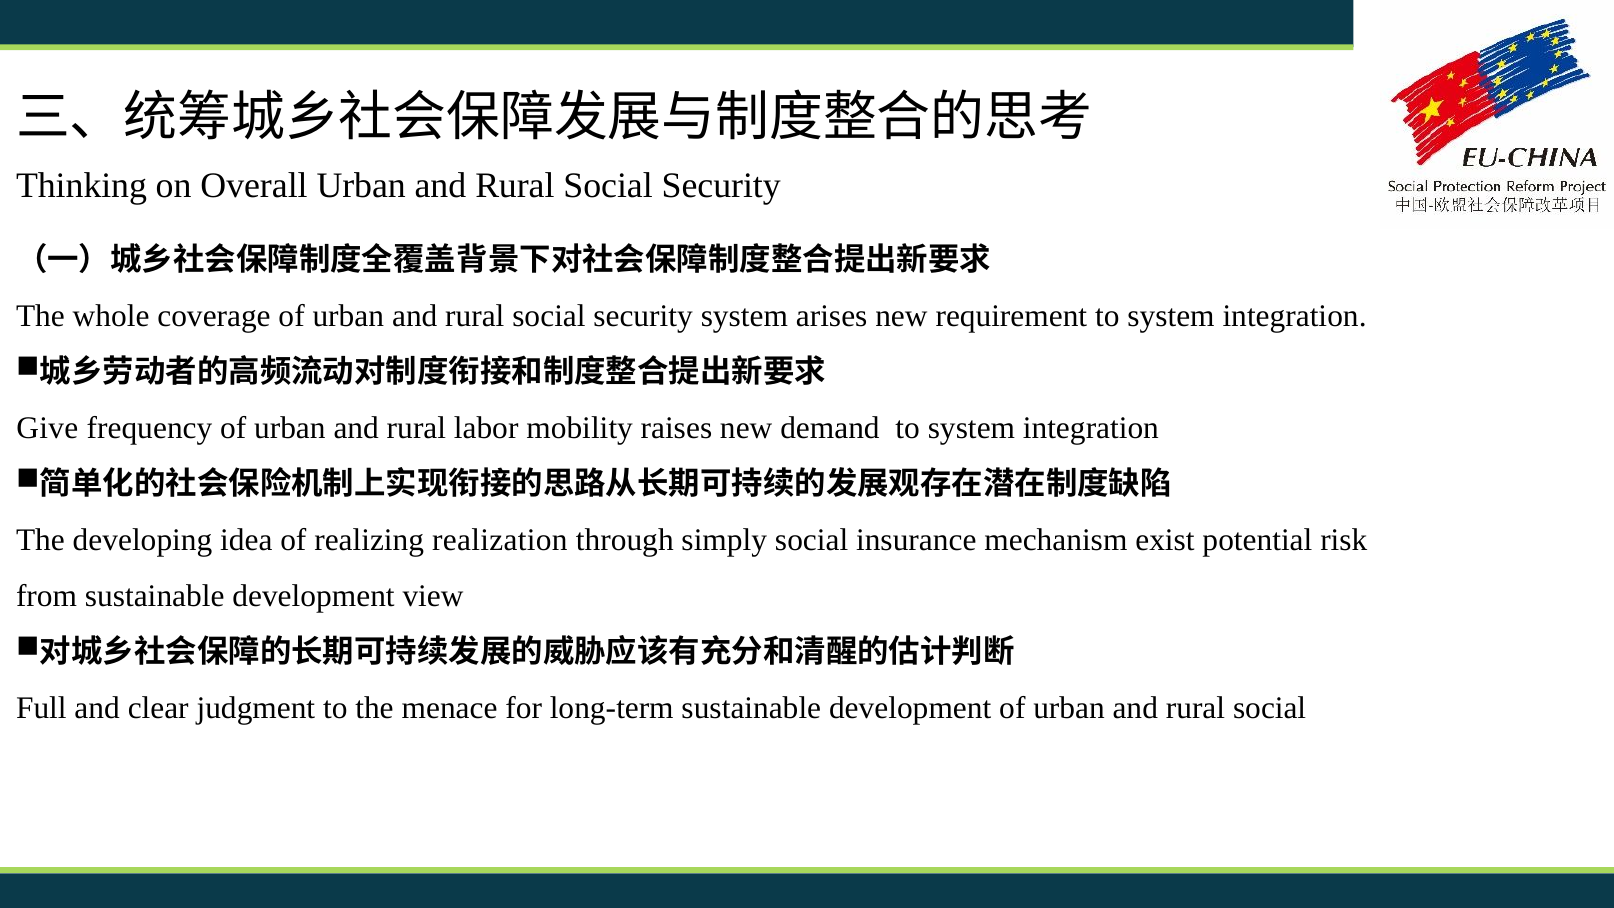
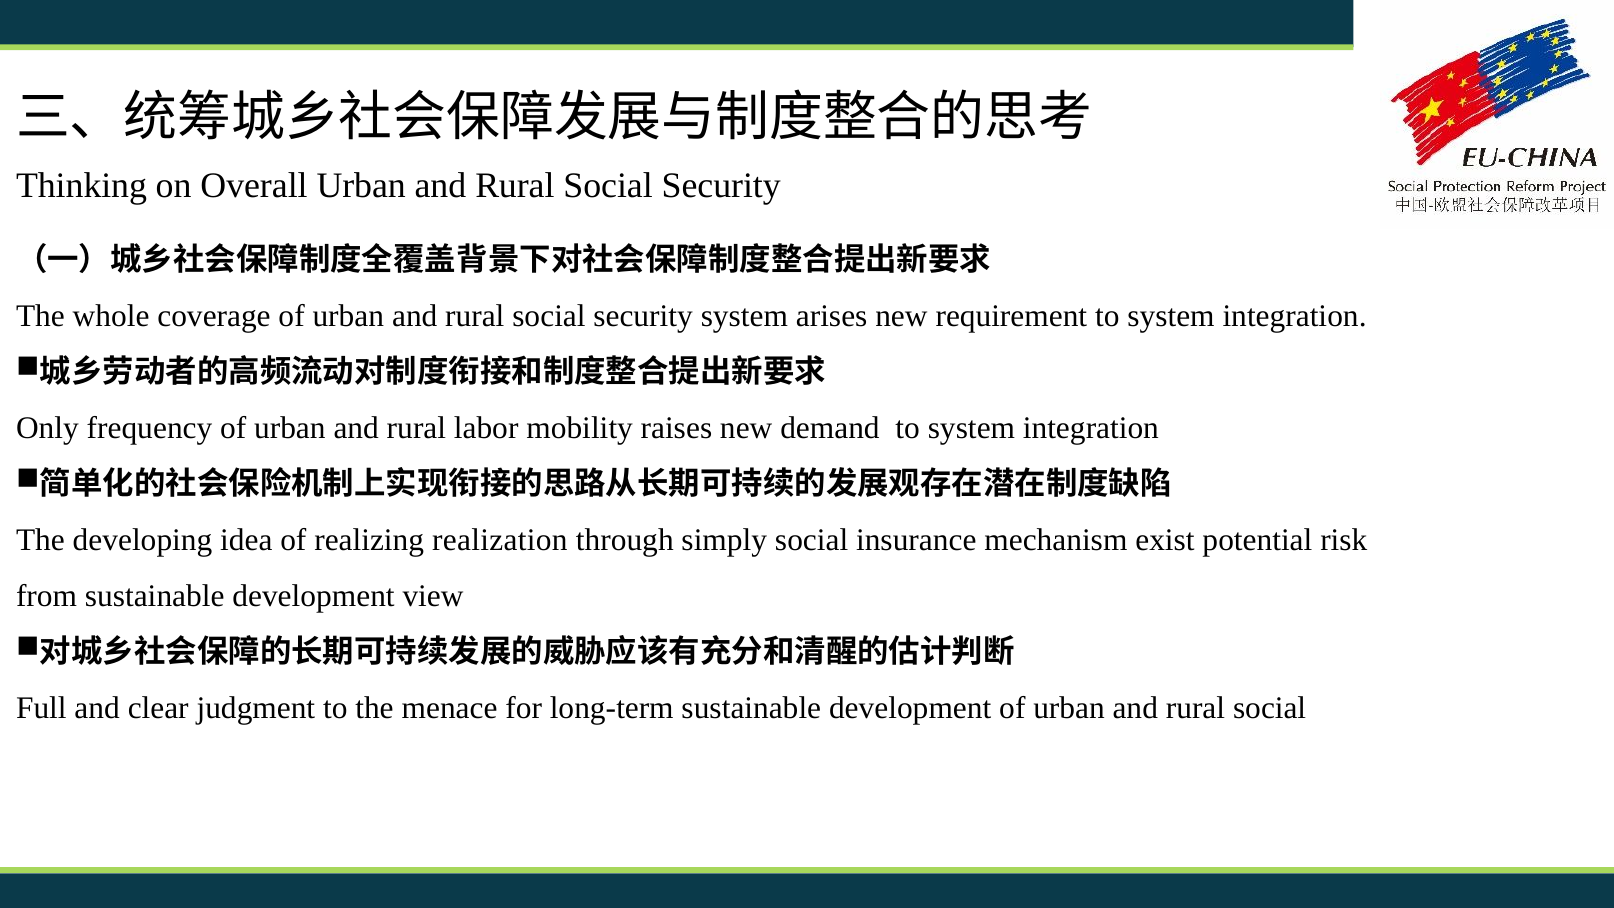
Give: Give -> Only (47, 428)
